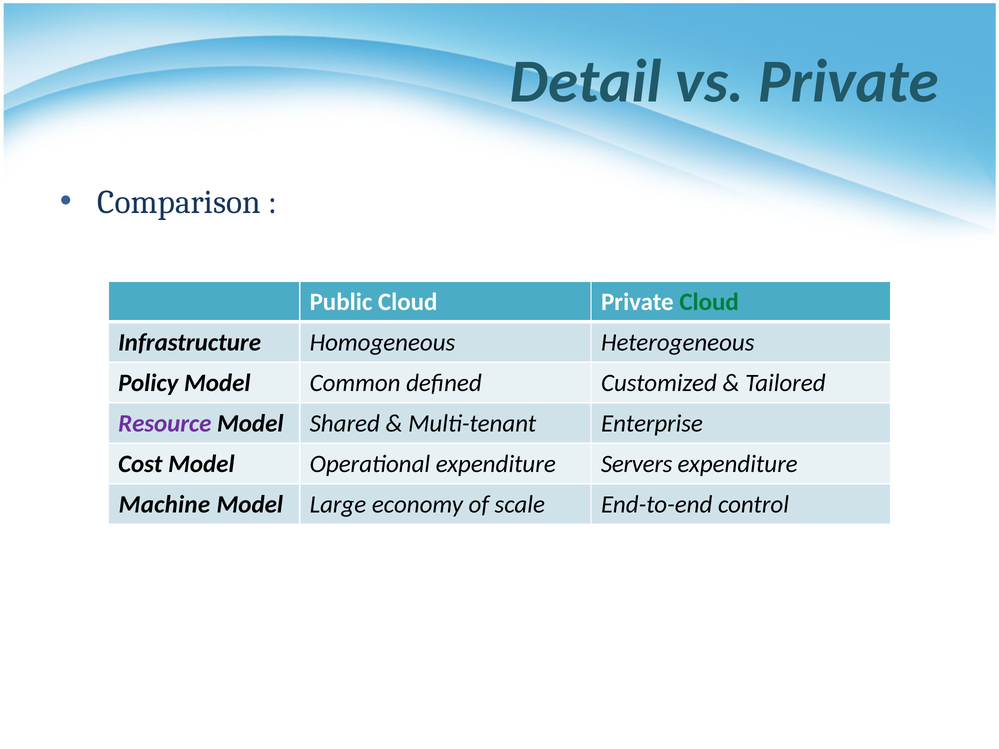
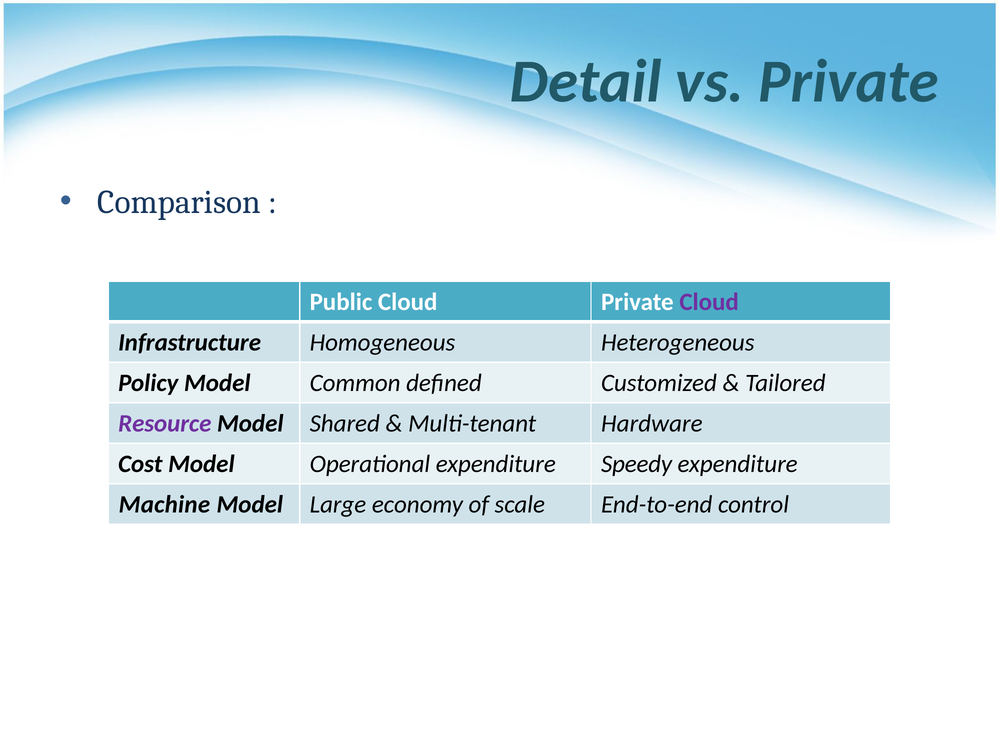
Cloud colour: green -> purple (709, 302)
Enterprise: Enterprise -> Hardware (652, 423)
Servers: Servers -> Speedy (637, 464)
